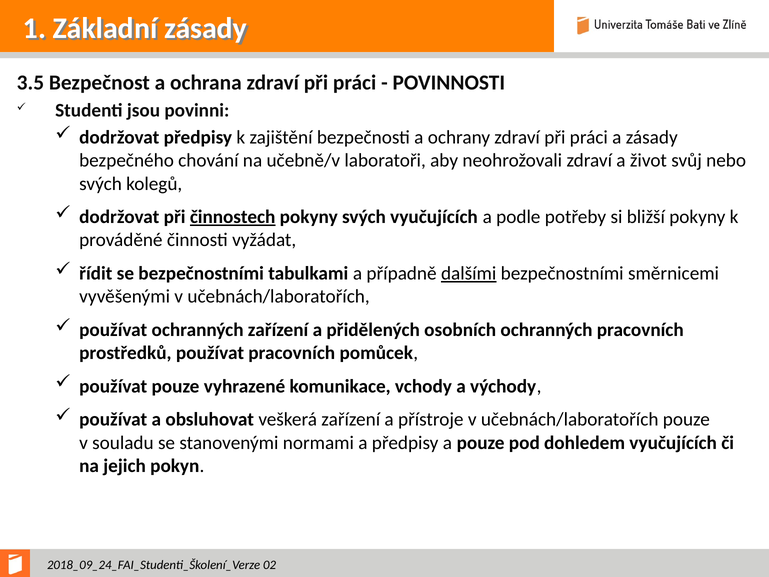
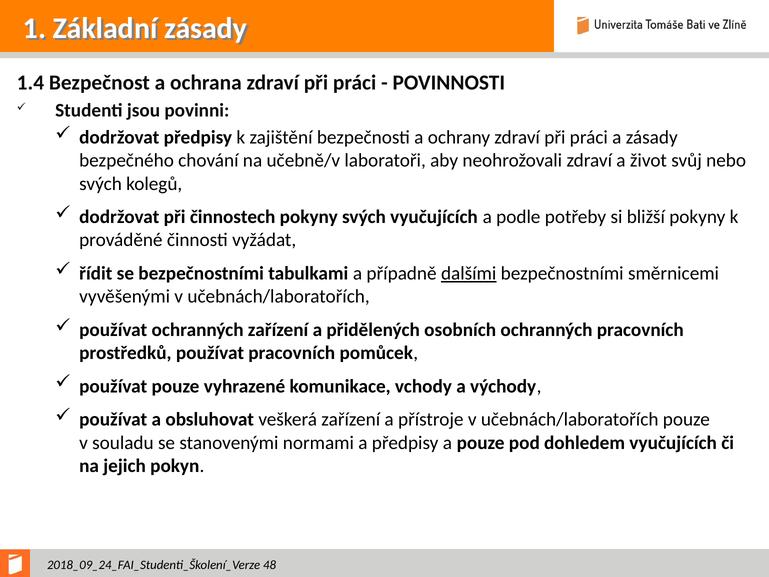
3.5: 3.5 -> 1.4 (30, 82)
činnostech underline: present -> none (233, 217)
02: 02 -> 48 (270, 565)
